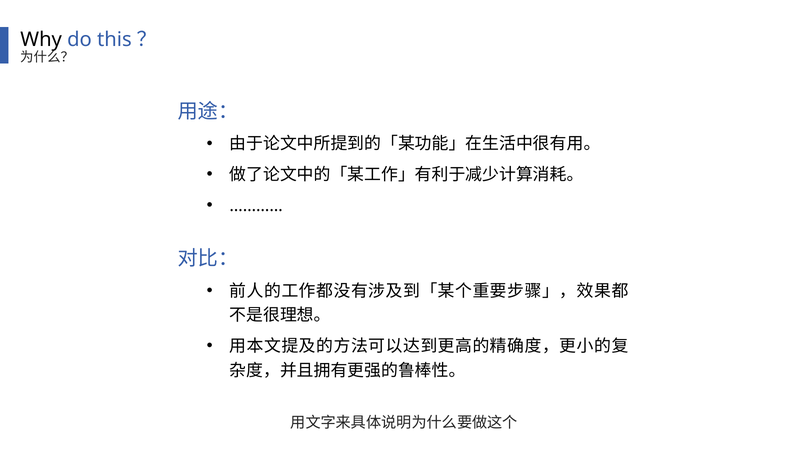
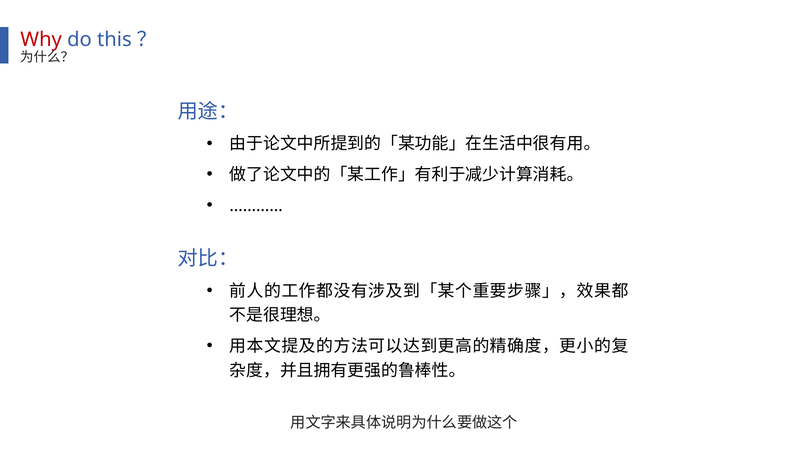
Why colour: black -> red (41, 40)
